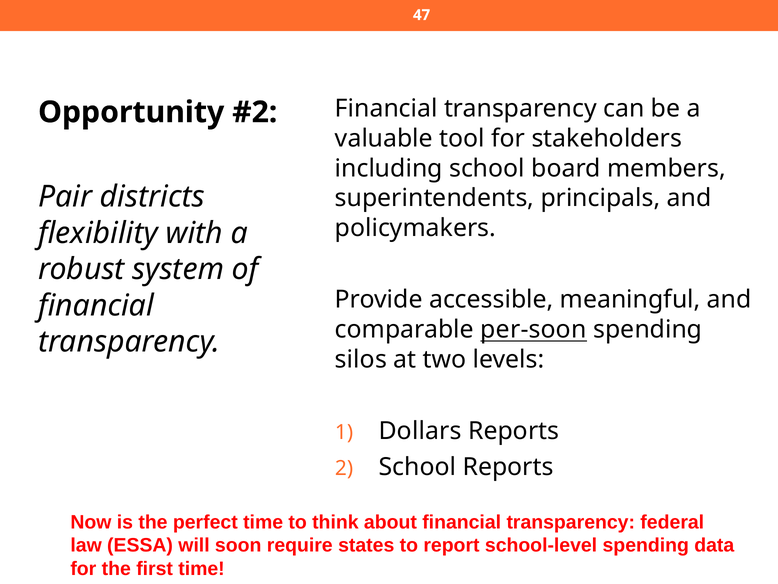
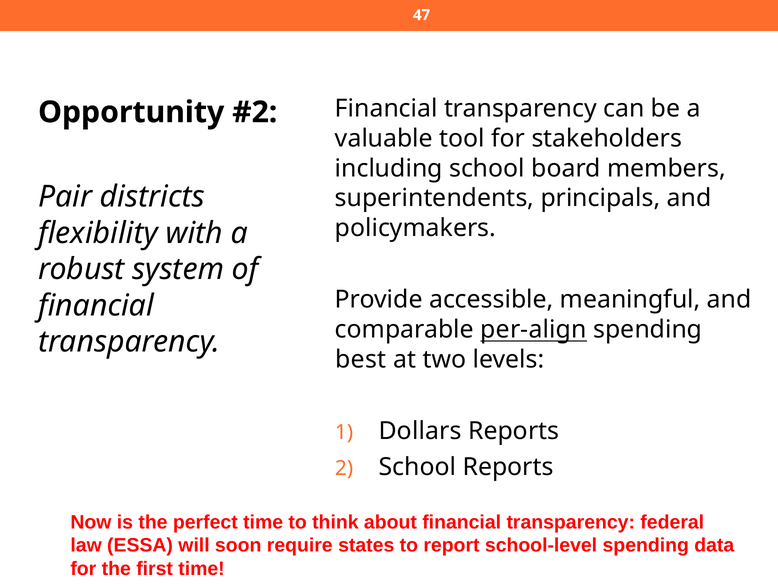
per-soon: per-soon -> per-align (534, 329)
silos: silos -> best (361, 359)
